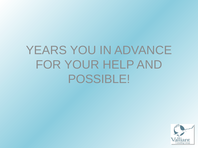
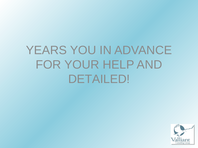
POSSIBLE: POSSIBLE -> DETAILED (99, 79)
